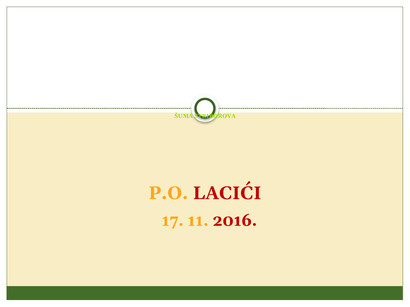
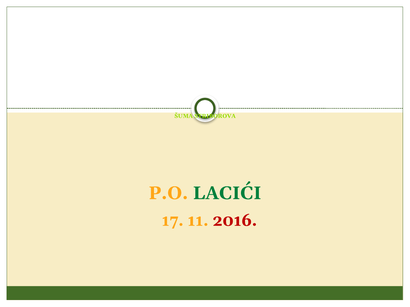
LACIĆI colour: red -> green (227, 193)
